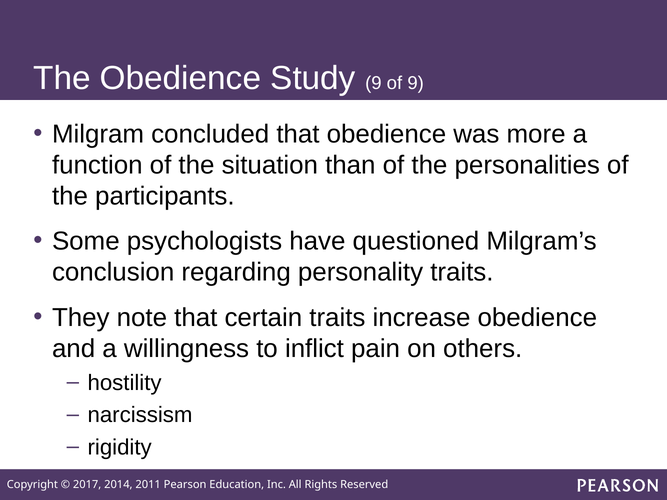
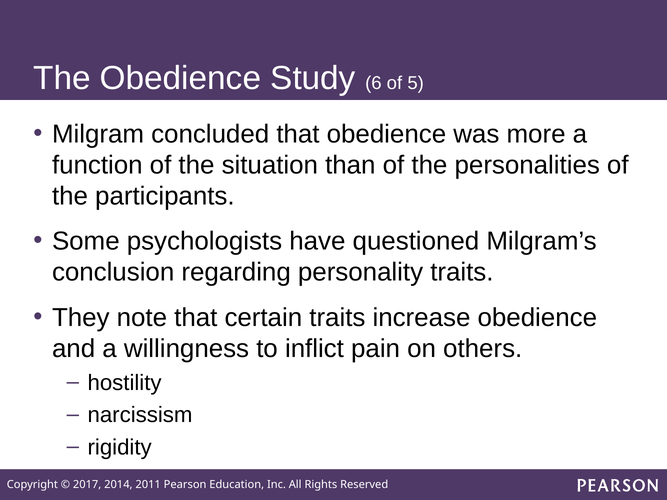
Study 9: 9 -> 6 (373, 83)
of 9: 9 -> 5 (416, 83)
